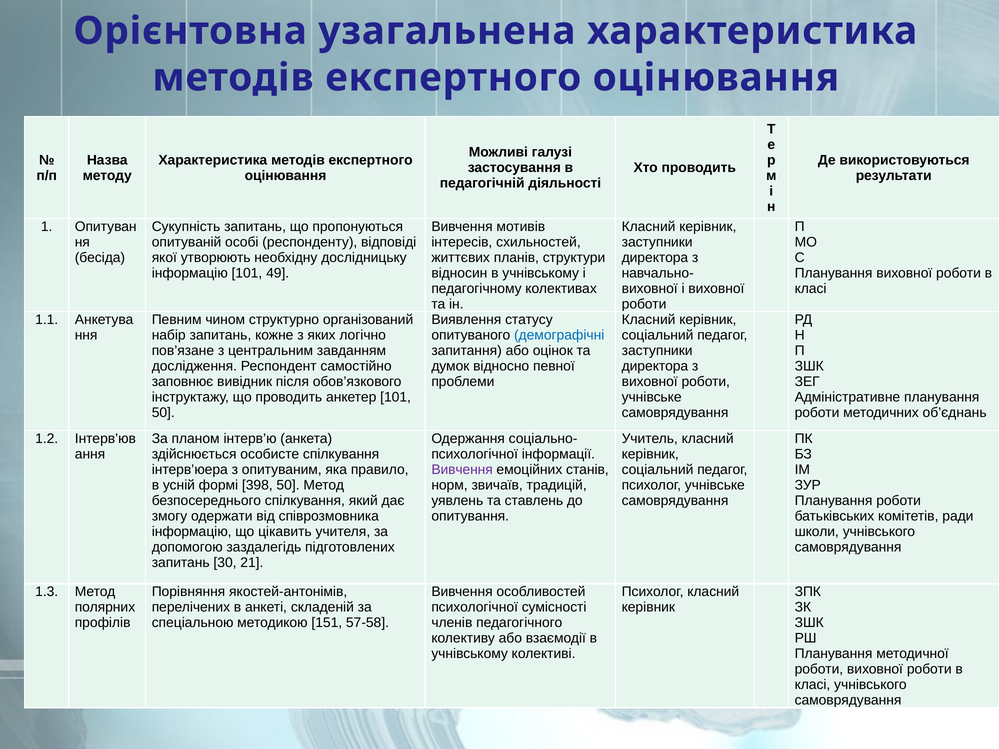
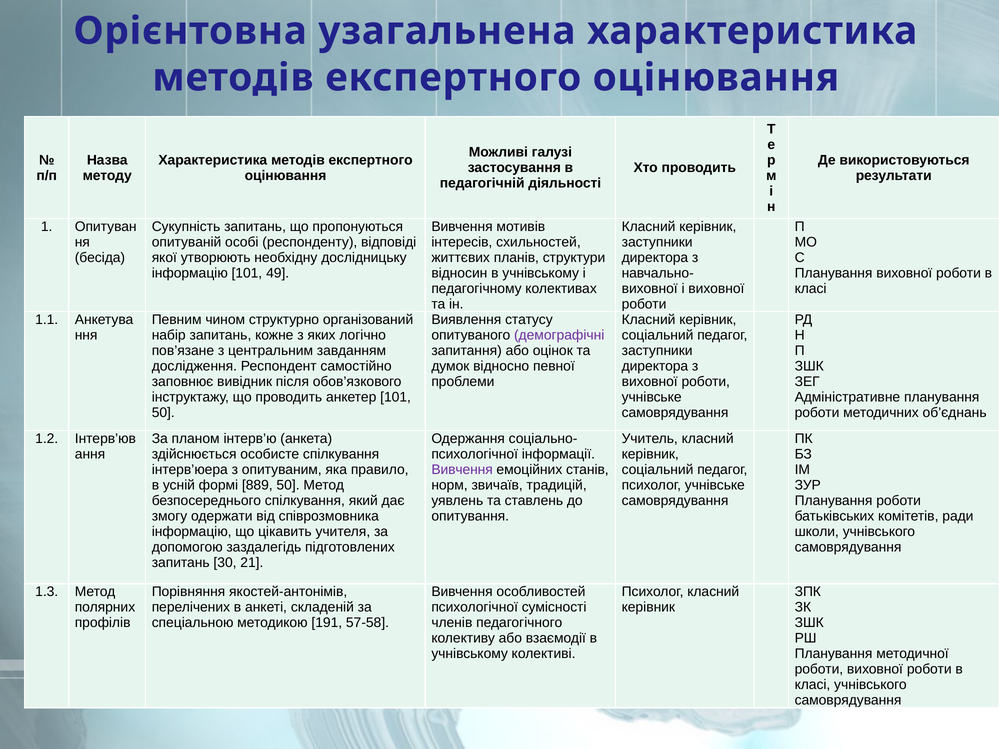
демографічні colour: blue -> purple (559, 335)
398: 398 -> 889 (257, 485)
151: 151 -> 191 (327, 623)
